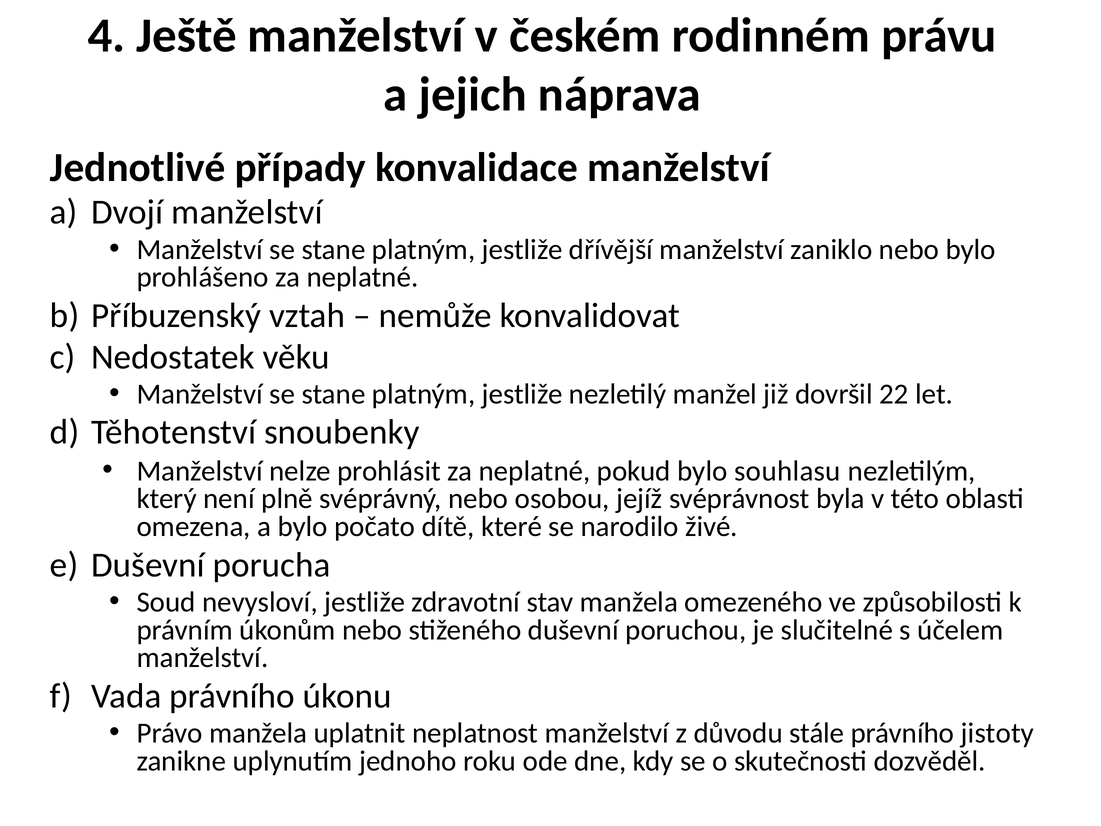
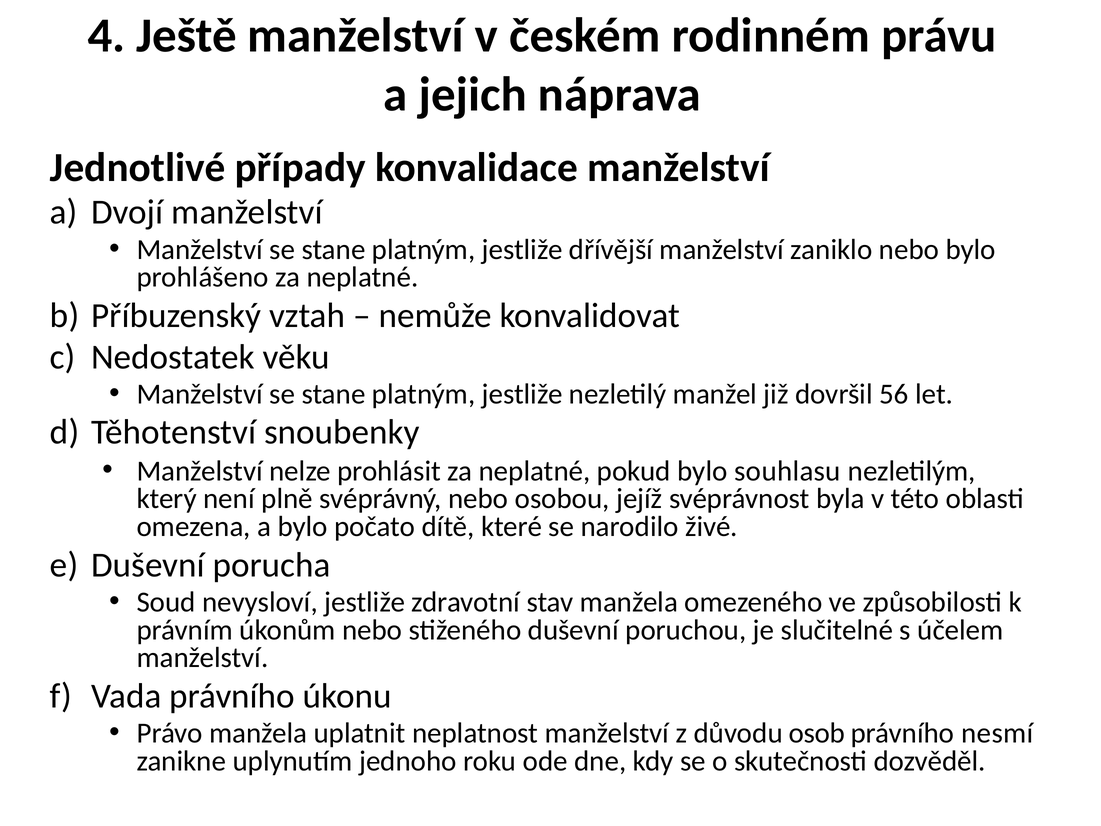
22: 22 -> 56 (894, 394)
stále: stále -> osob (817, 733)
jistoty: jistoty -> nesmí (997, 733)
